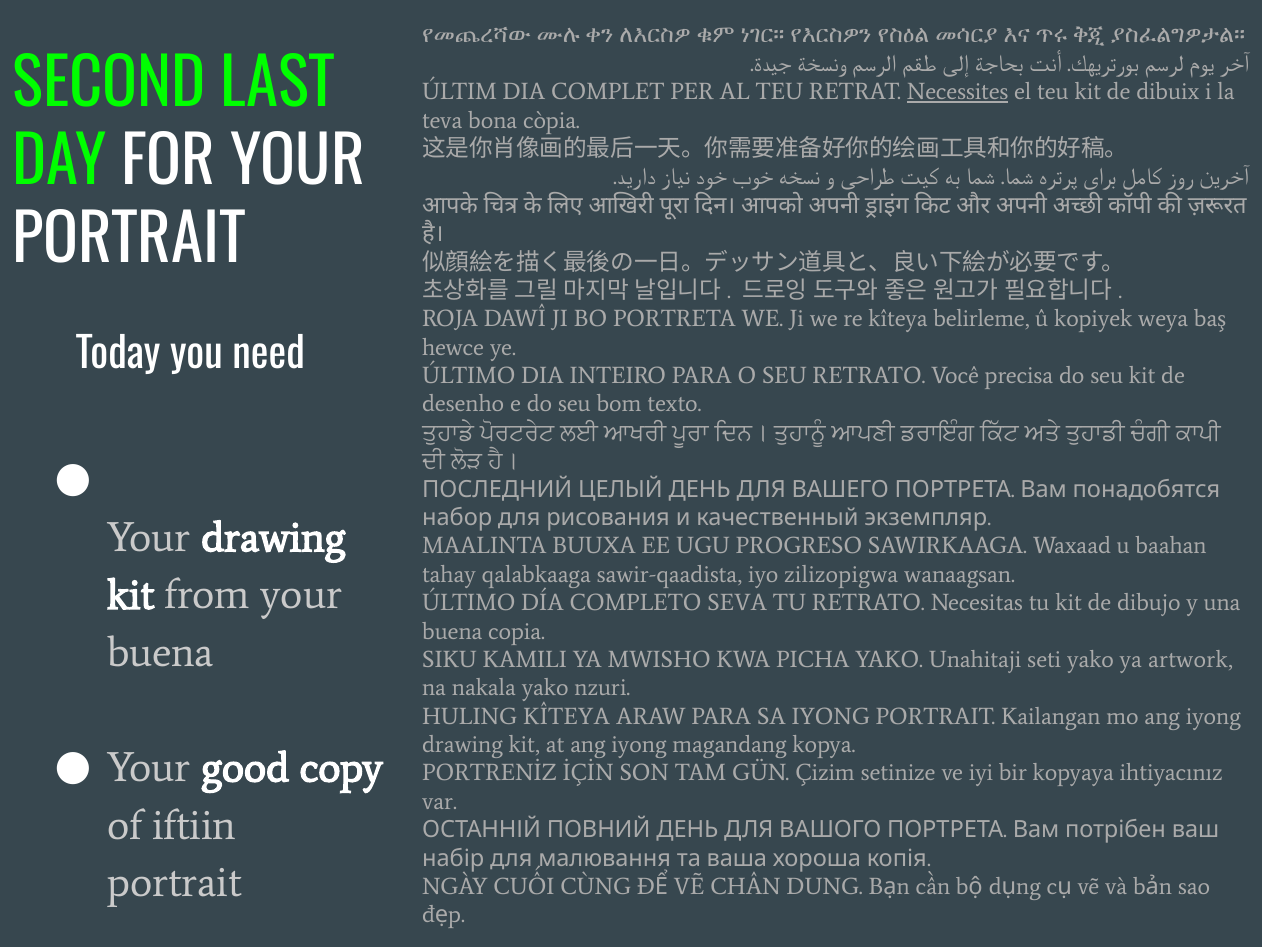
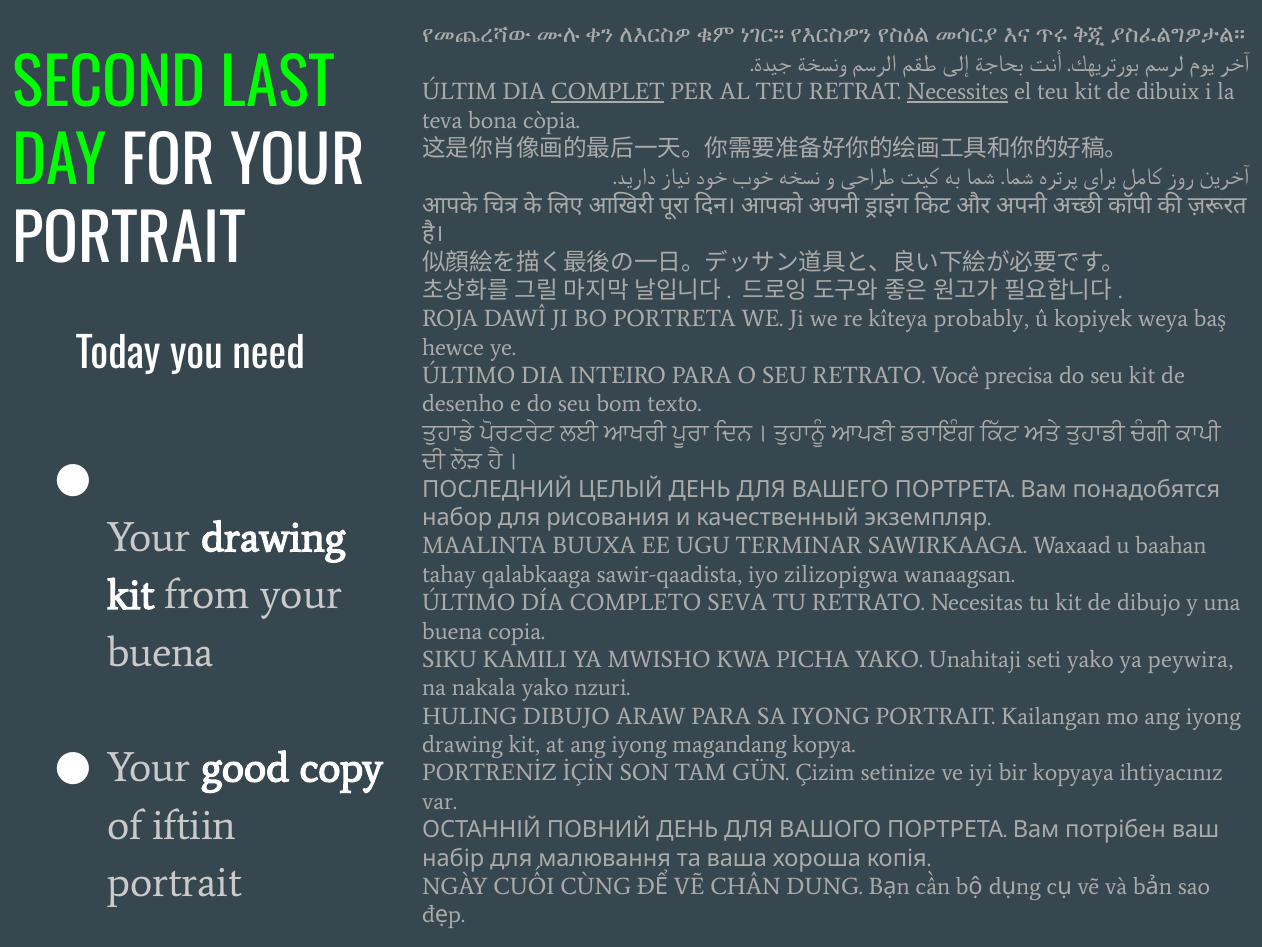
COMPLET underline: none -> present (608, 92)
belirleme: belirleme -> probably (981, 319)
PROGRESO: PROGRESO -> TERMINAR (799, 546)
artwork: artwork -> peywira (1191, 659)
HULING KÎTEYA: KÎTEYA -> DIBUJO (566, 716)
